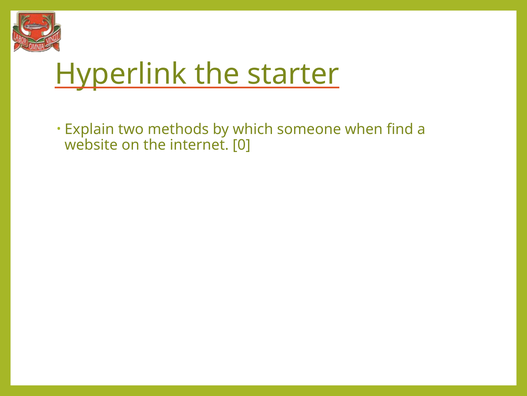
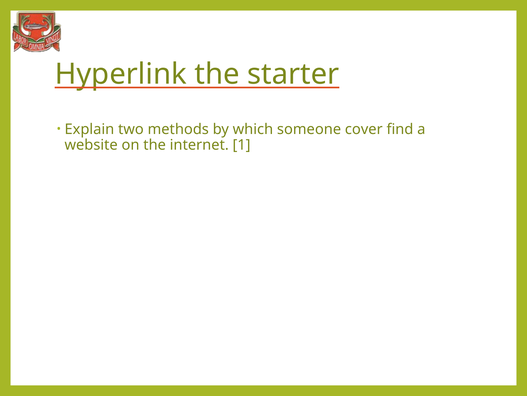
when: when -> cover (364, 129)
0: 0 -> 1 (242, 145)
